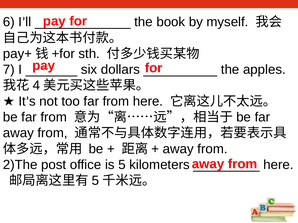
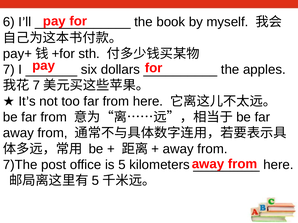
4: 4 -> 7 (36, 86)
2)The: 2)The -> 7)The (20, 165)
